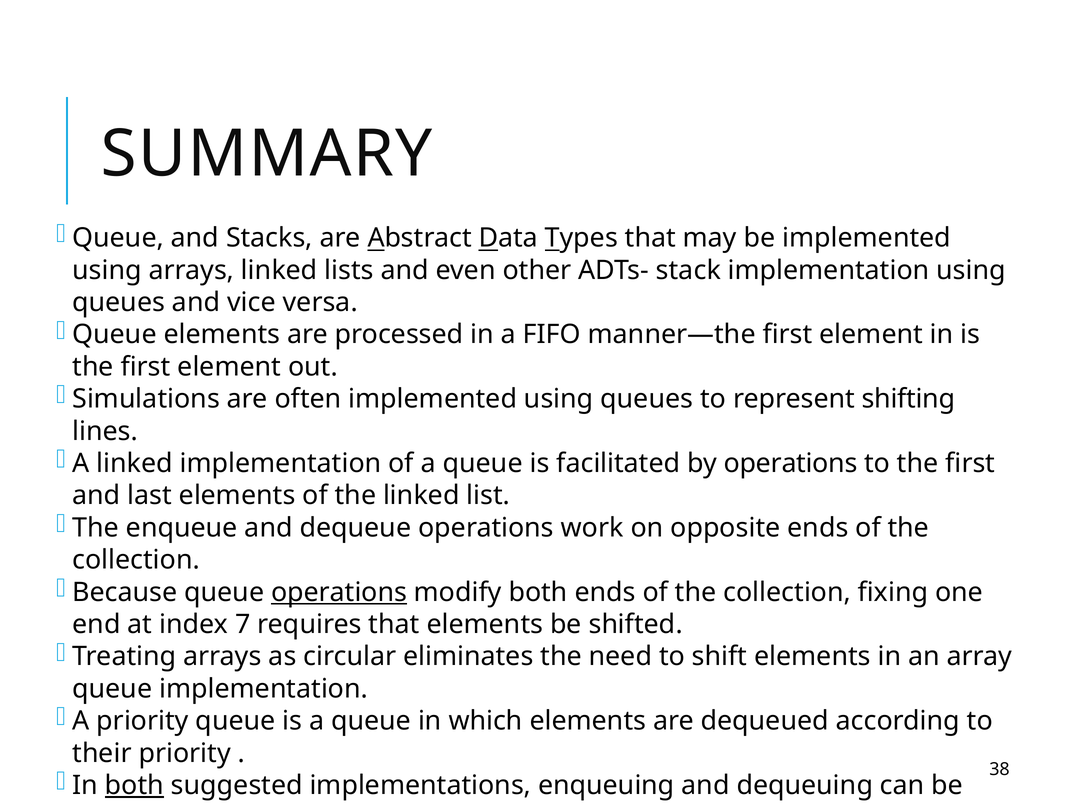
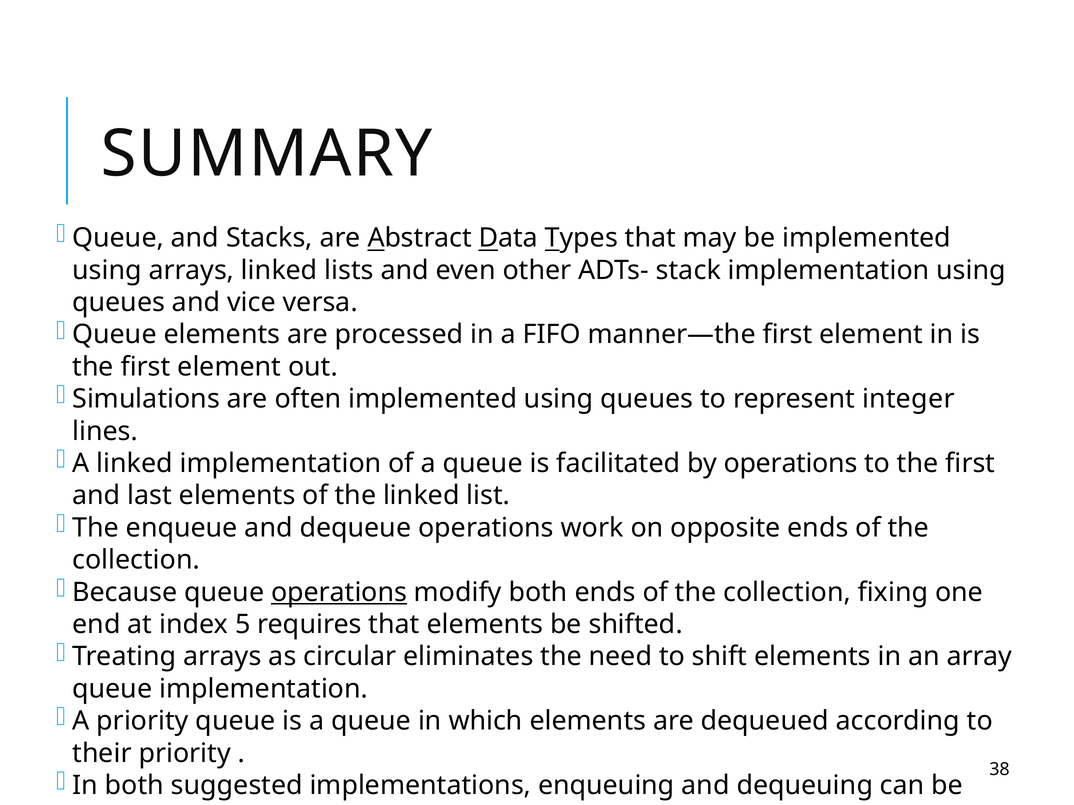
represent shifting: shifting -> integer (908, 399)
7: 7 -> 5 (243, 625)
both underline: present -> none (134, 786)
